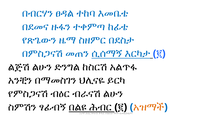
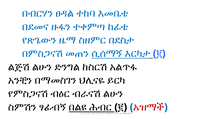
አዝማች colour: orange -> red (149, 107)
